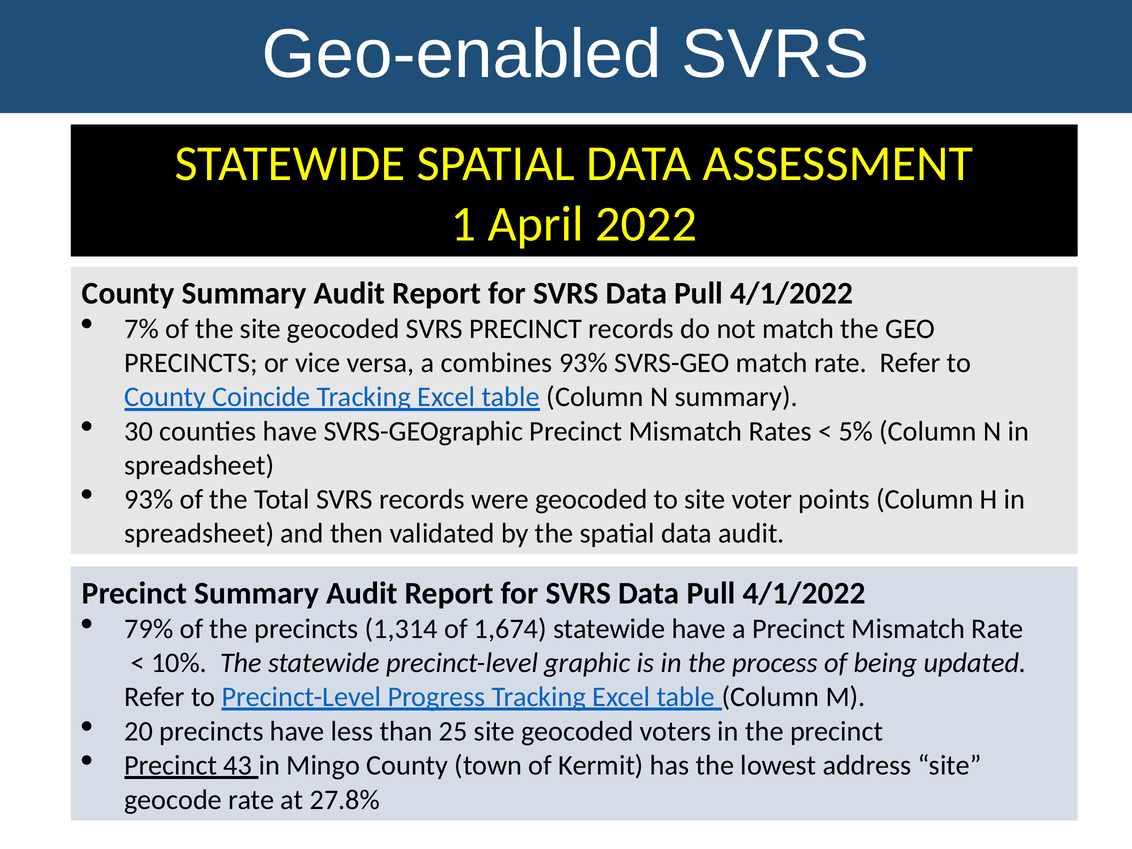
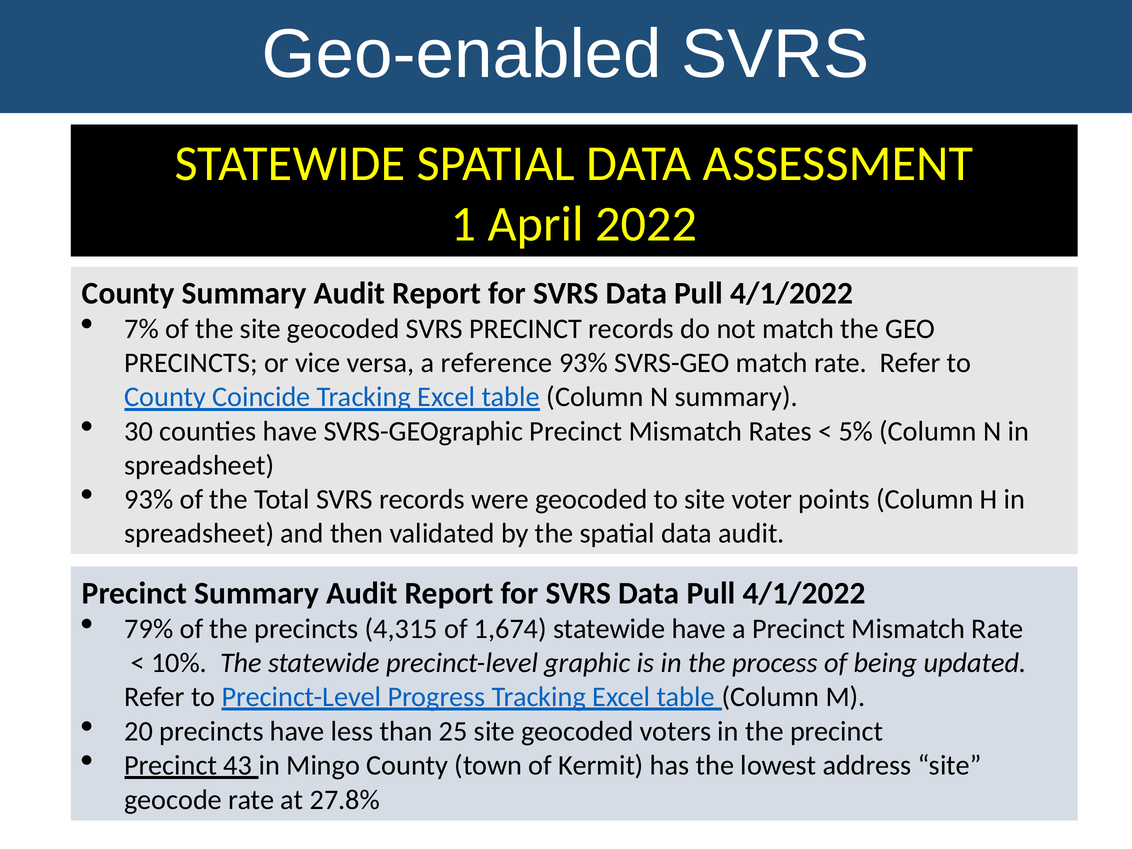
combines: combines -> reference (497, 363)
1,314: 1,314 -> 4,315 (401, 629)
